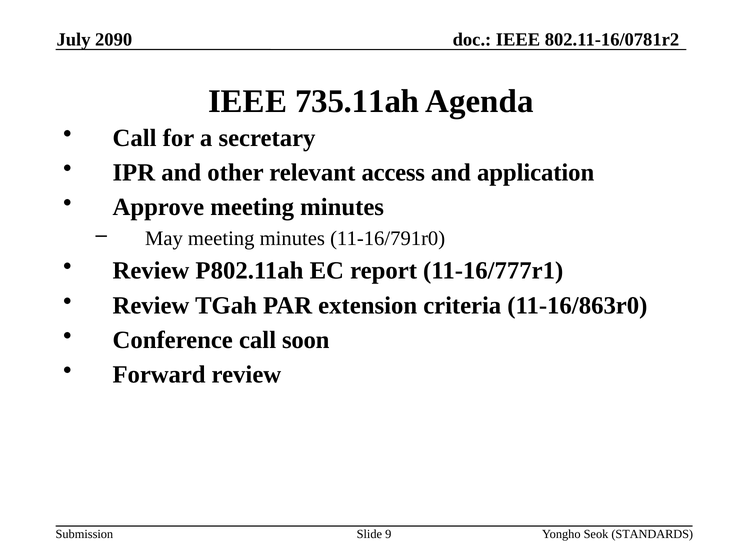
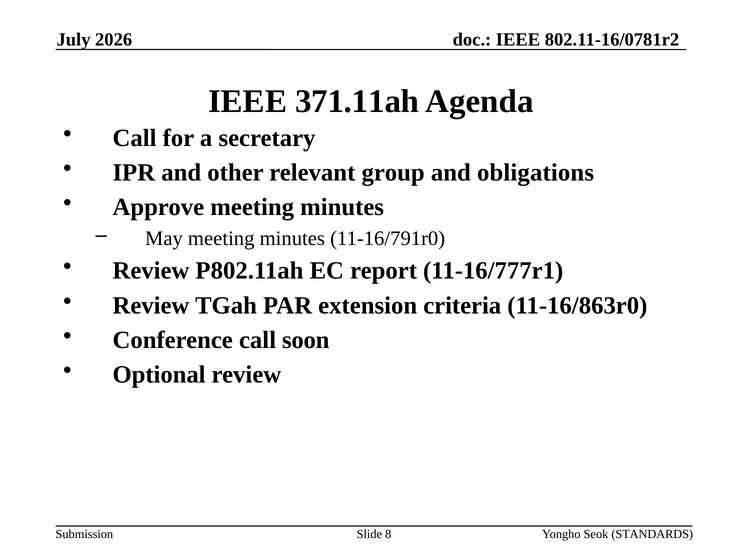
2090: 2090 -> 2026 (114, 40)
735.11ah: 735.11ah -> 371.11ah (357, 101)
access: access -> group (393, 172)
application: application -> obligations (536, 172)
Forward: Forward -> Optional (159, 374)
9: 9 -> 8 (388, 534)
